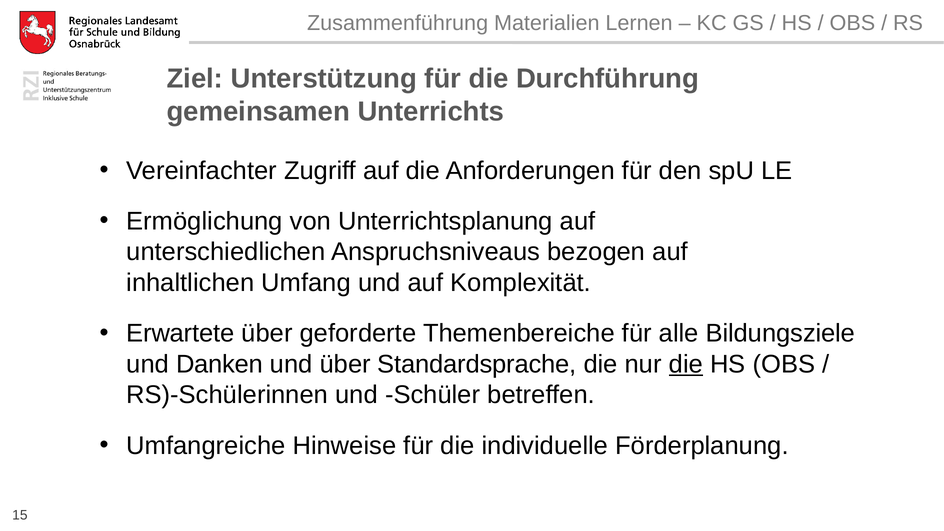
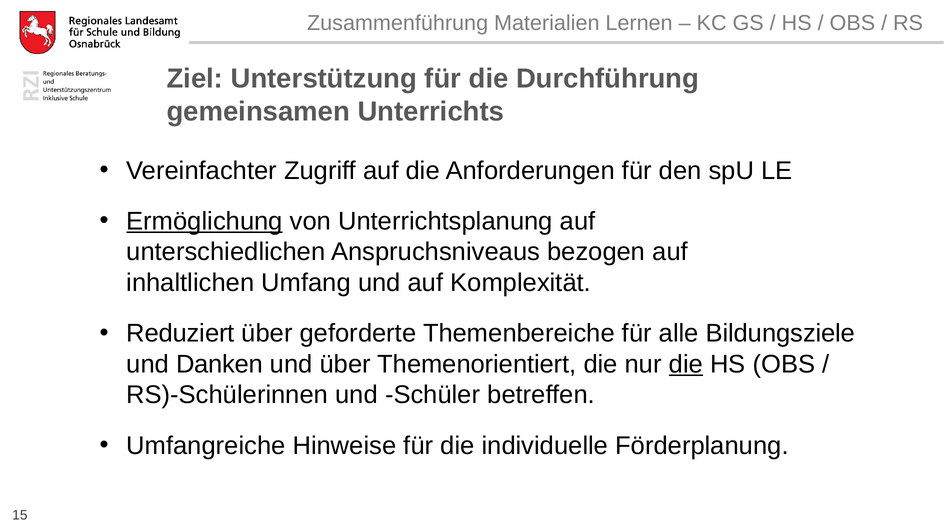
Ermöglichung underline: none -> present (205, 221)
Erwartete: Erwartete -> Reduziert (180, 334)
Standardsprache: Standardsprache -> Themenorientiert (477, 364)
